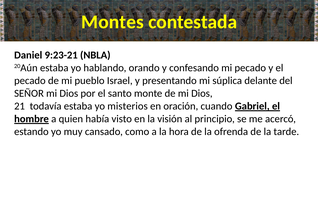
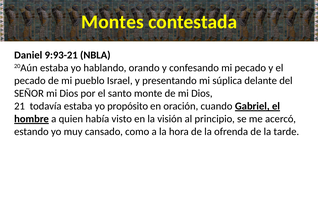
9:23-21: 9:23-21 -> 9:93-21 (61, 55)
misterios: misterios -> propósito (128, 106)
